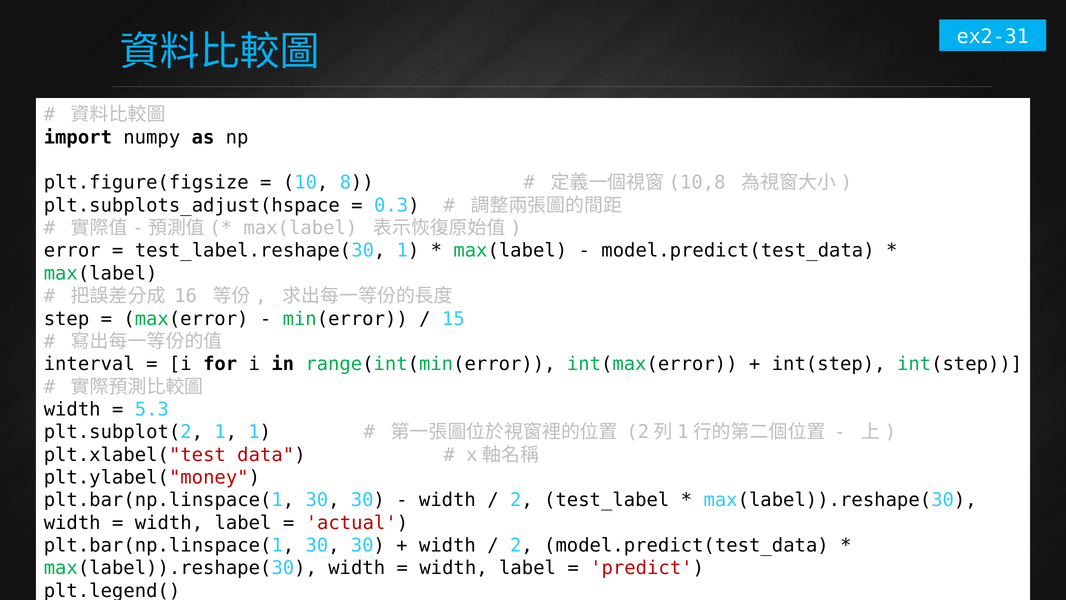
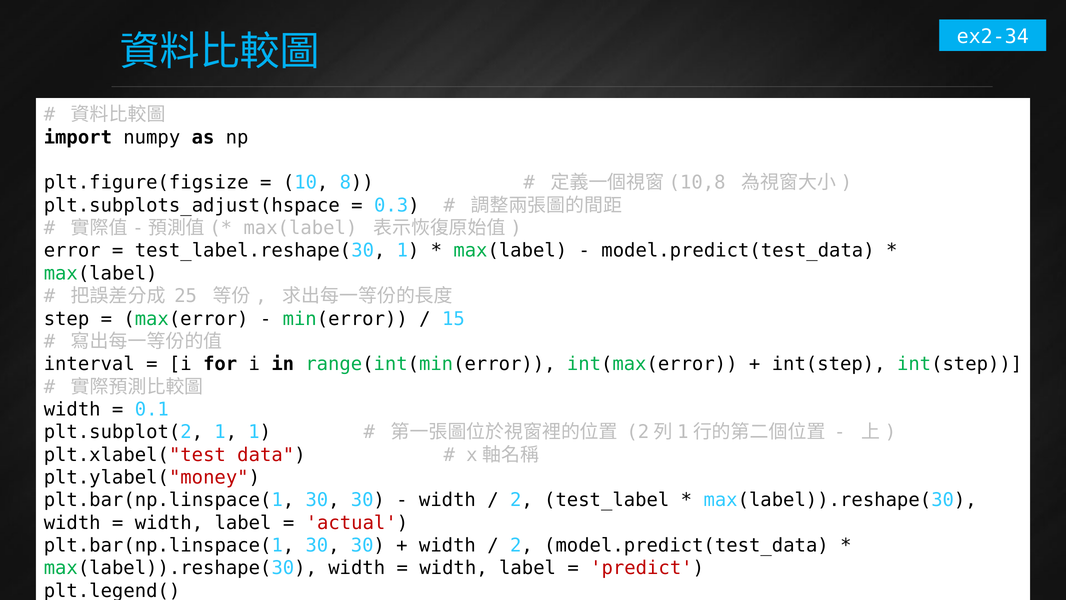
ex2-31: ex2-31 -> ex2-34 (993, 37)
16: 16 -> 25 (186, 296)
5.3: 5.3 -> 0.1 (152, 409)
